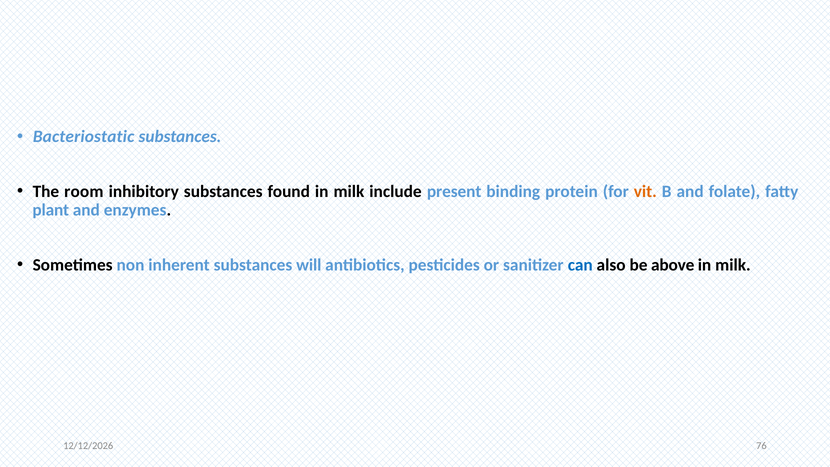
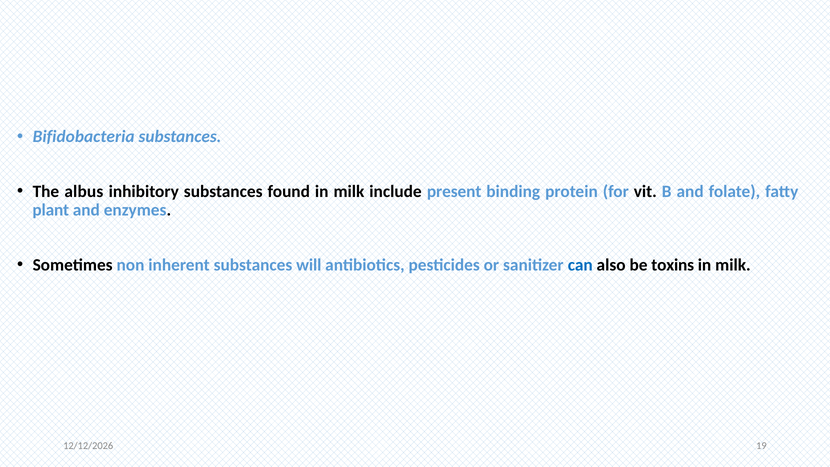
Bacteriostatic: Bacteriostatic -> Bifidobacteria (84, 137)
room: room -> albus (84, 191)
vit colour: orange -> black (645, 191)
above: above -> toxins (673, 265)
76: 76 -> 19 (761, 446)
